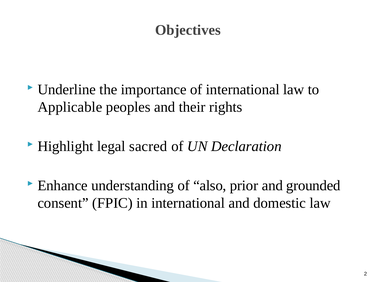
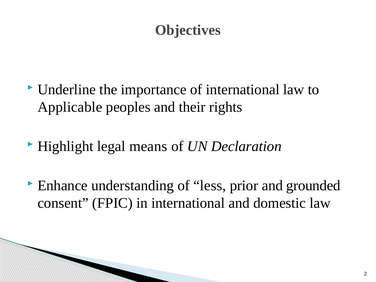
sacred: sacred -> means (148, 146)
also: also -> less (210, 185)
